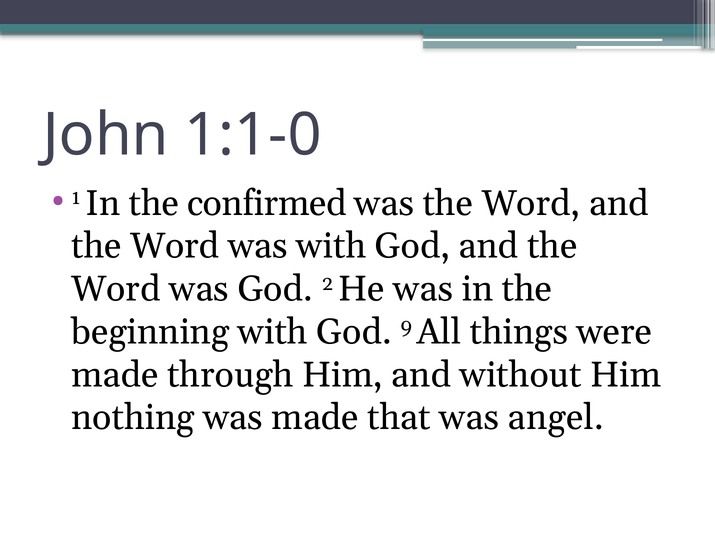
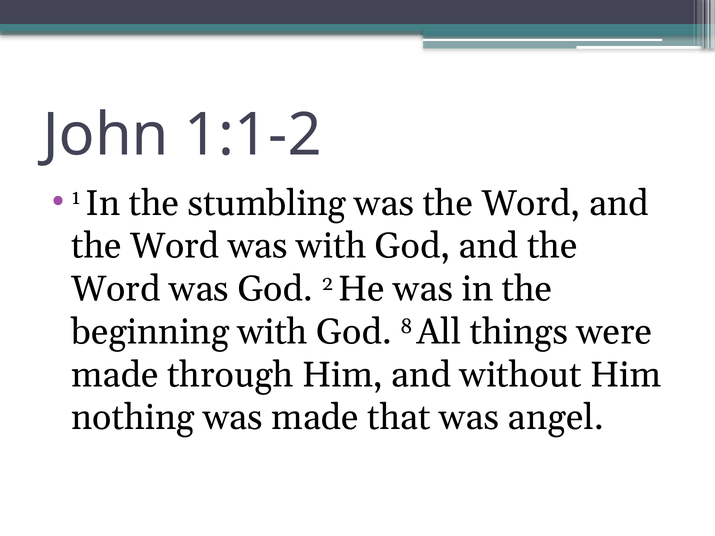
1:1-0: 1:1-0 -> 1:1-2 (253, 135)
confirmed: confirmed -> stumbling (267, 203)
9: 9 -> 8 (406, 326)
